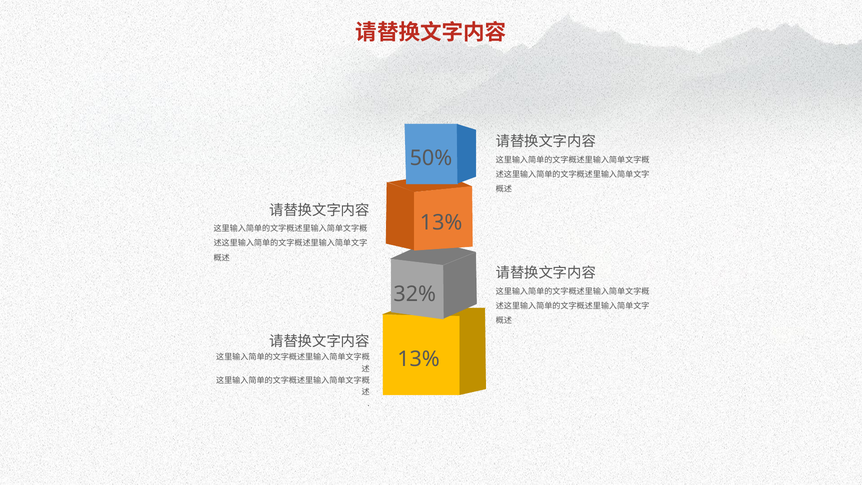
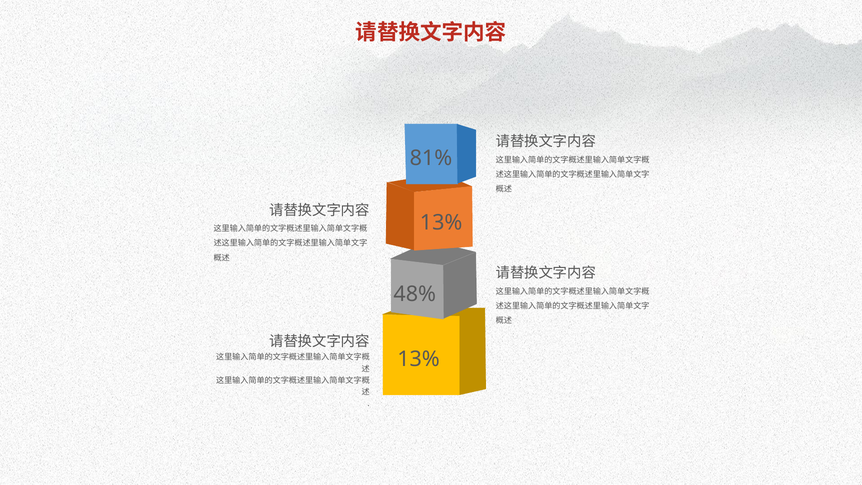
50%: 50% -> 81% (431, 158)
32%: 32% -> 48% (415, 294)
